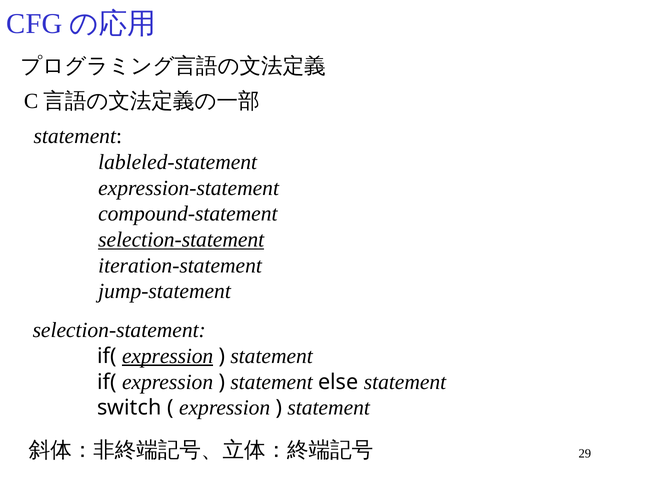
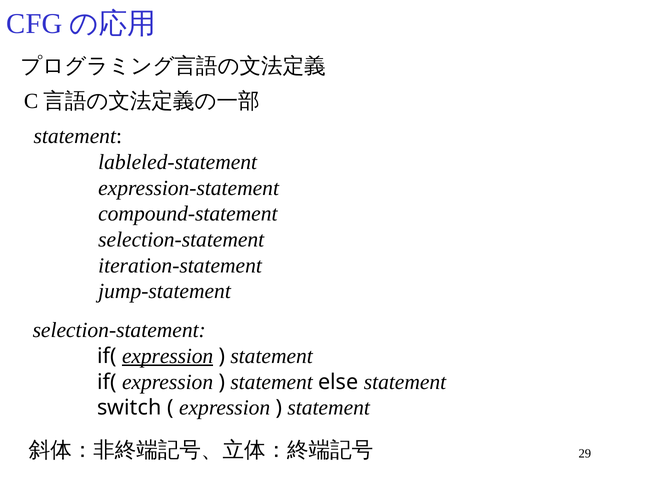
selection-statement underline: present -> none (181, 239)
